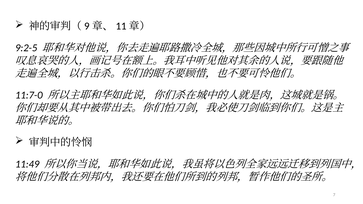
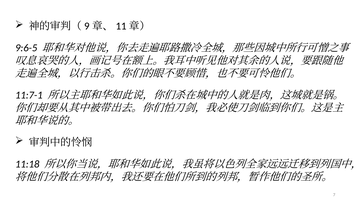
9:2-5: 9:2-5 -> 9:6-5 (26, 48)
11:7-0: 11:7-0 -> 11:7-1 (29, 95)
11:49: 11:49 -> 11:18 (27, 164)
